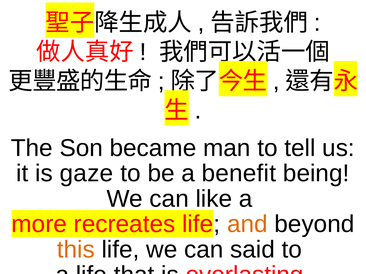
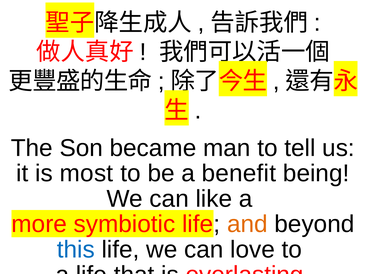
gaze: gaze -> most (86, 174)
recreates: recreates -> symbiotic (124, 225)
this colour: orange -> blue (76, 250)
said: said -> love (253, 250)
